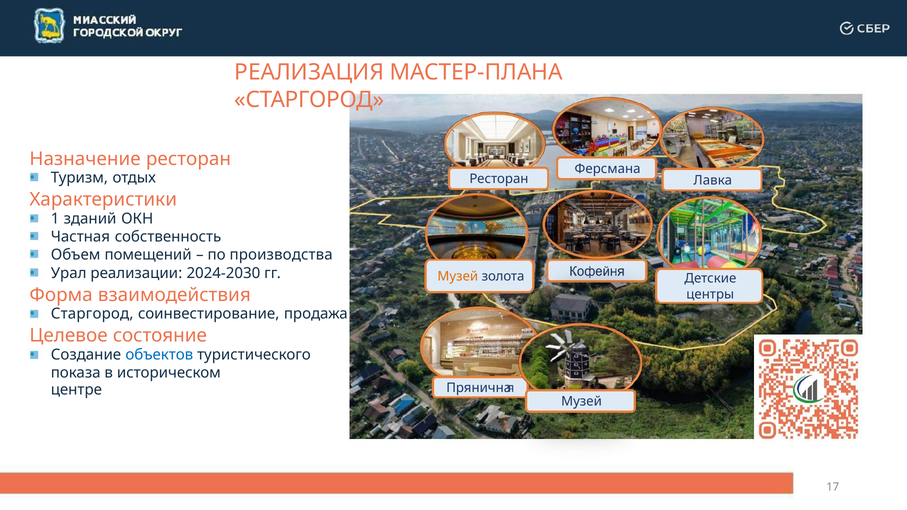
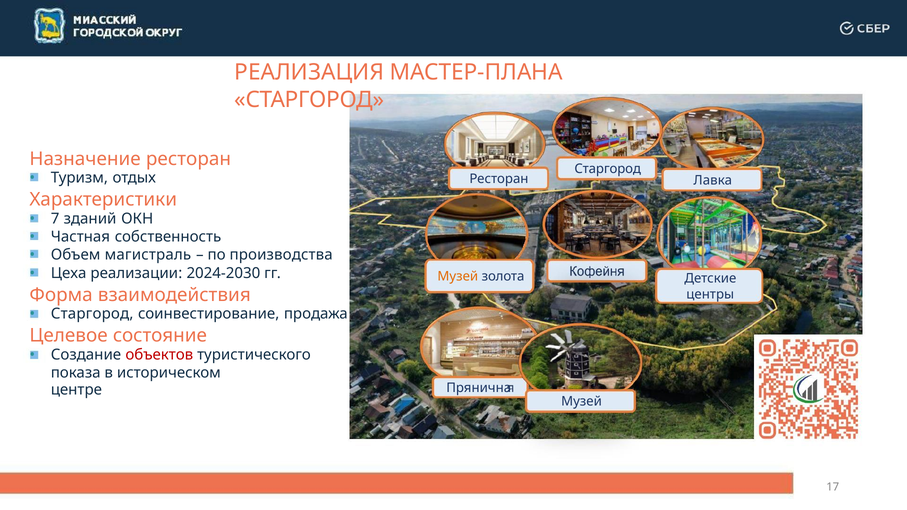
Ферсмана: Ферсмана -> Старгород (608, 169)
1: 1 -> 7 (55, 219)
помещений: помещений -> магистраль (148, 255)
Урал: Урал -> Цеха (69, 273)
объектов colour: blue -> red (159, 355)
